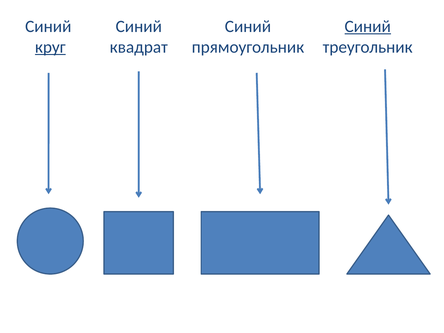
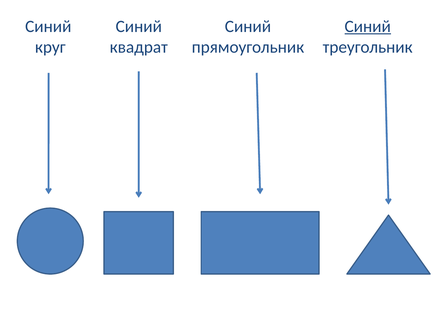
круг underline: present -> none (50, 47)
